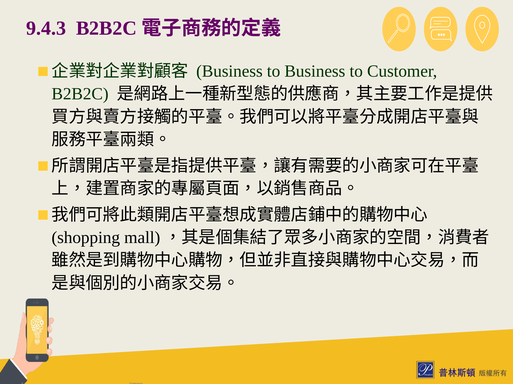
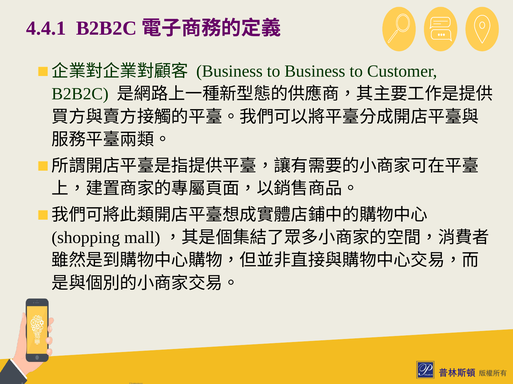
9.4.3: 9.4.3 -> 4.4.1 (46, 28)
